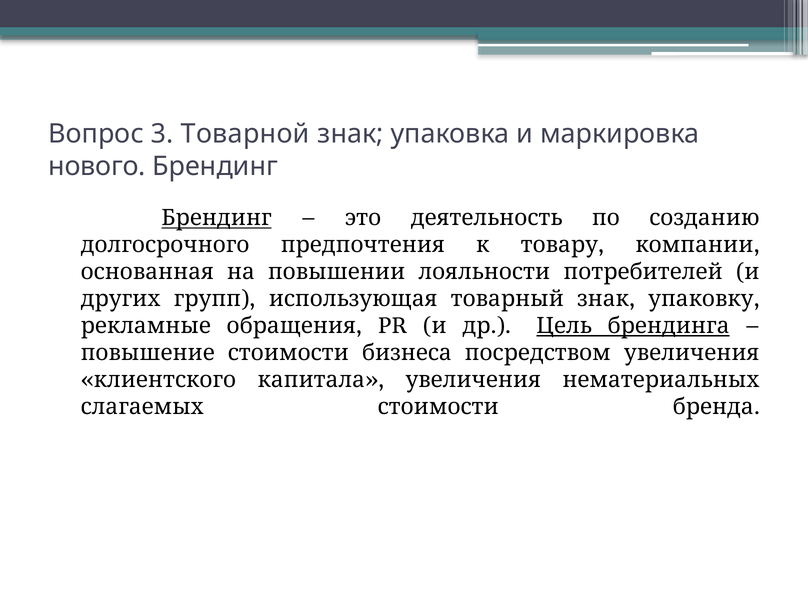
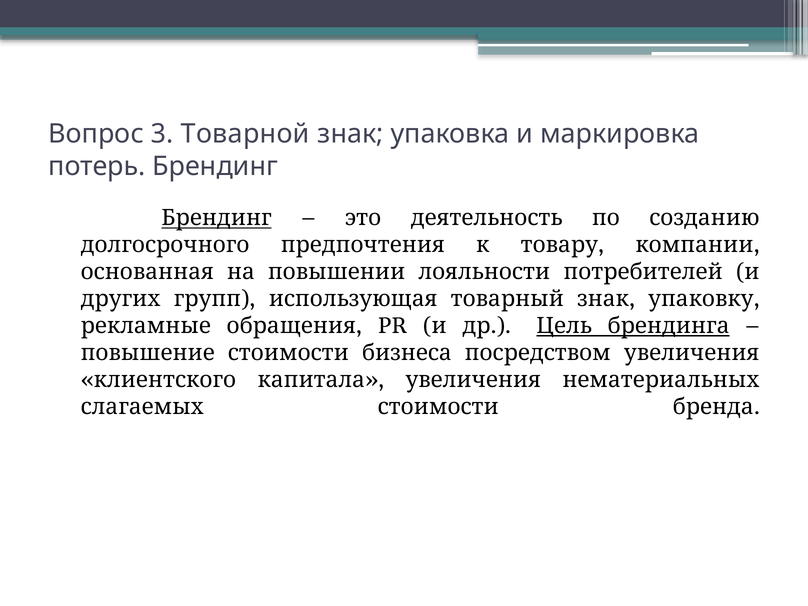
нового: нового -> потерь (97, 166)
